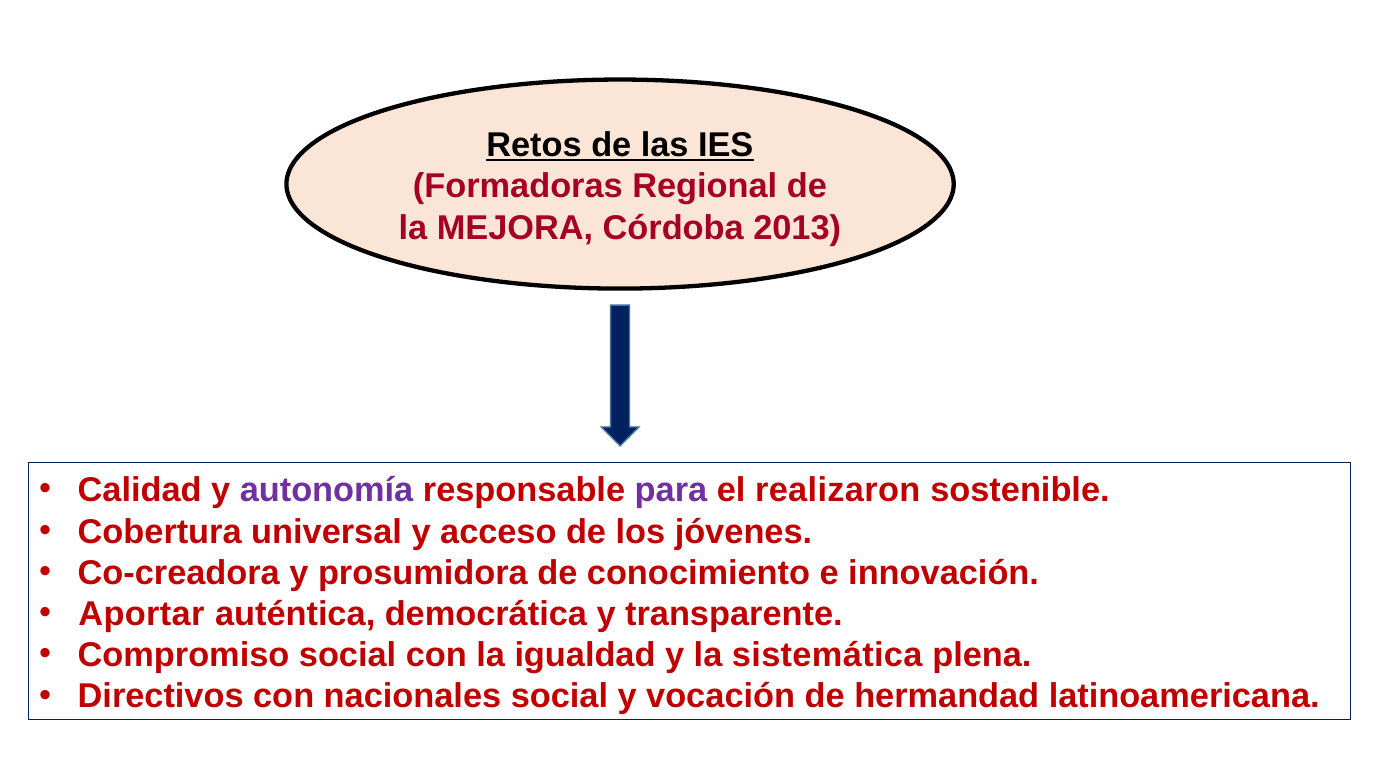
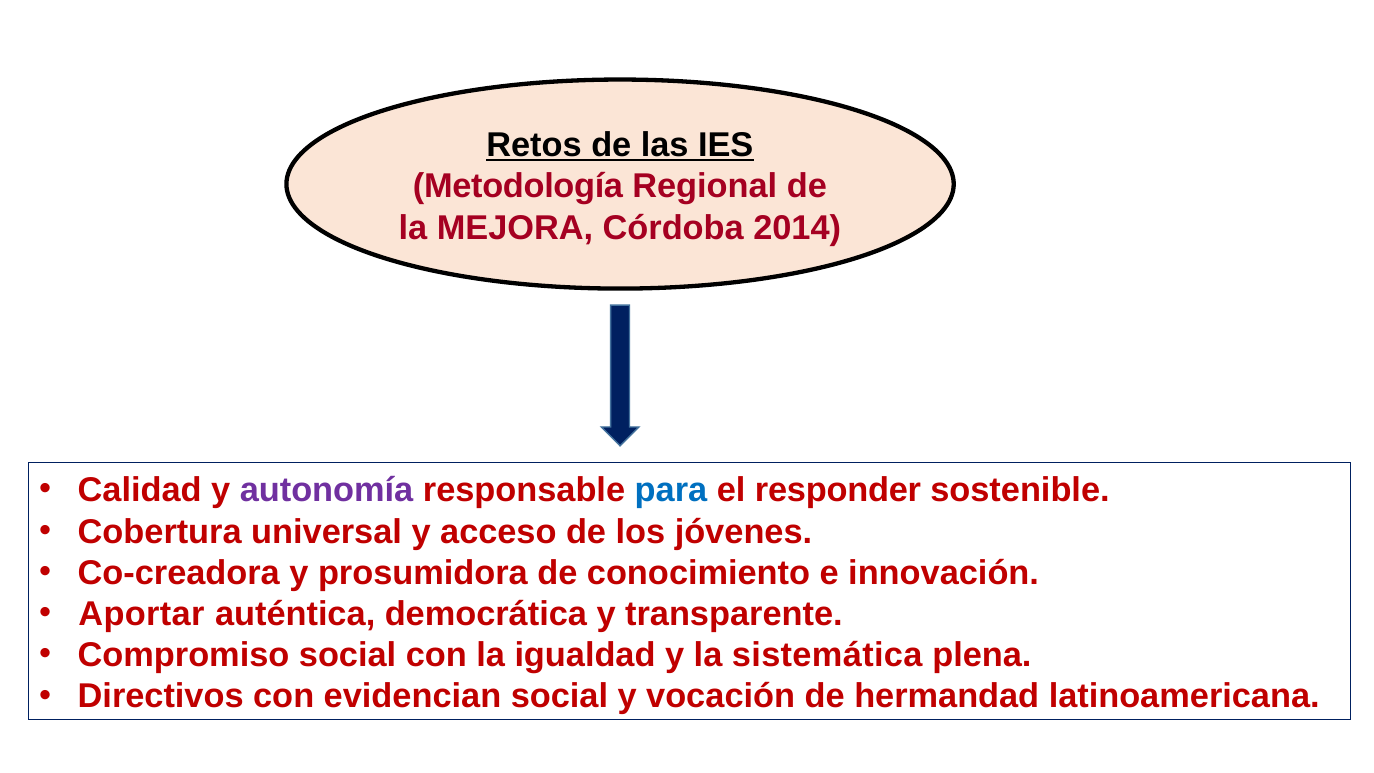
Formadoras: Formadoras -> Metodología (518, 186)
2013: 2013 -> 2014 (797, 228)
para colour: purple -> blue (671, 490)
realizaron: realizaron -> responder (838, 490)
nacionales: nacionales -> evidencian (412, 696)
